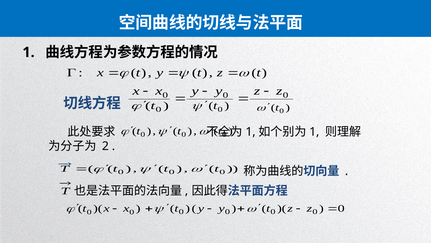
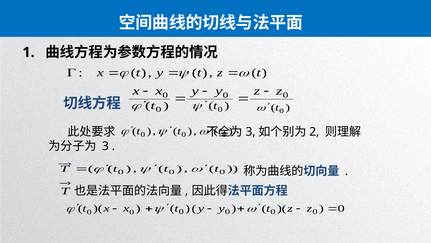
1: 1 -> 3 (251, 132)
1: 1 -> 2 (314, 132)
2: 2 -> 3 (105, 146)
